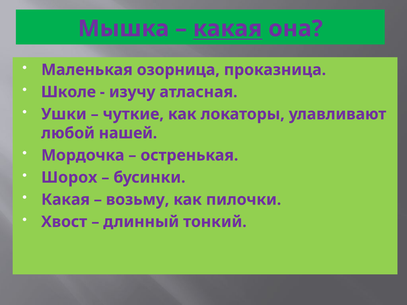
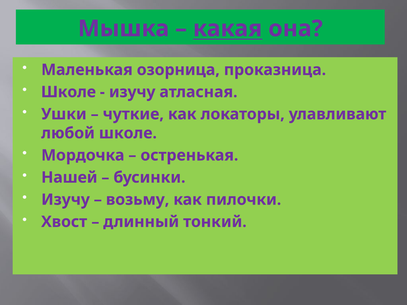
любой нашей: нашей -> школе (128, 133)
Шорох: Шорох -> Нашей (69, 178)
Какая: Какая -> Изучу (66, 200)
